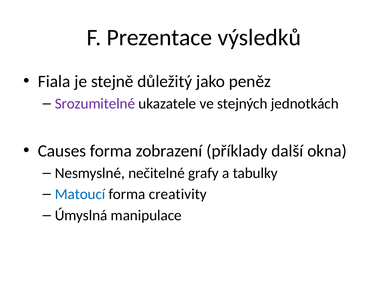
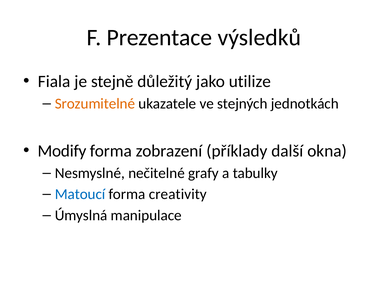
peněz: peněz -> utilize (250, 81)
Srozumitelné colour: purple -> orange (95, 104)
Causes: Causes -> Modify (62, 151)
